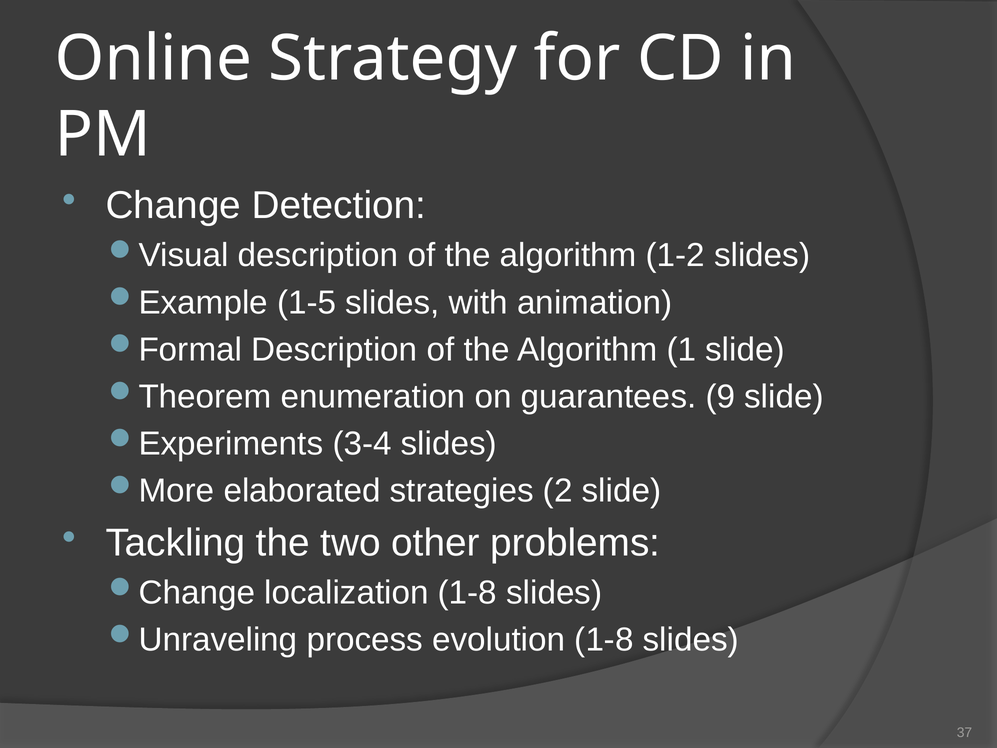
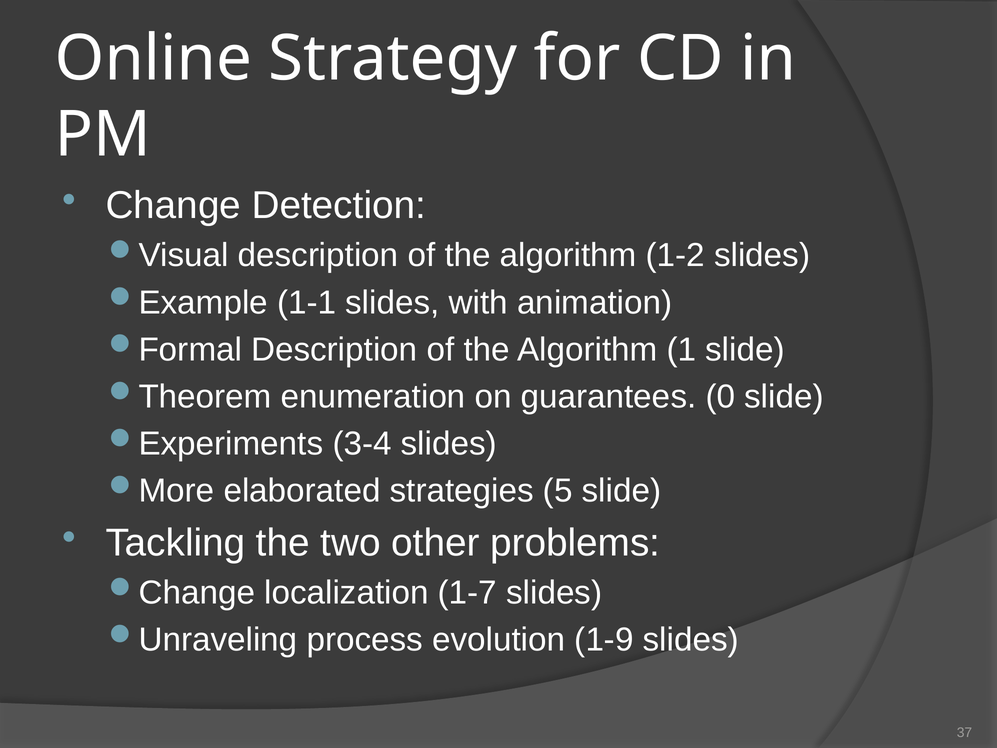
1-5: 1-5 -> 1-1 (307, 302)
9: 9 -> 0 (720, 397)
2: 2 -> 5 (558, 491)
localization 1-8: 1-8 -> 1-7 (467, 593)
evolution 1-8: 1-8 -> 1-9 (604, 640)
